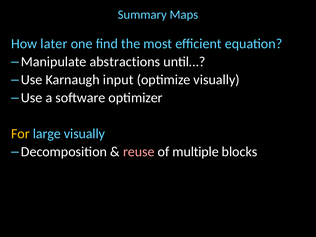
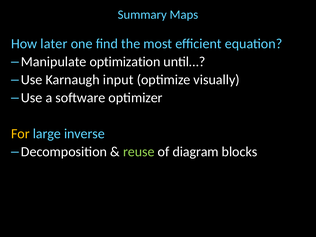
abstractions: abstractions -> optimization (125, 62)
large visually: visually -> inverse (84, 134)
reuse colour: pink -> light green (139, 152)
multiple: multiple -> diagram (196, 152)
